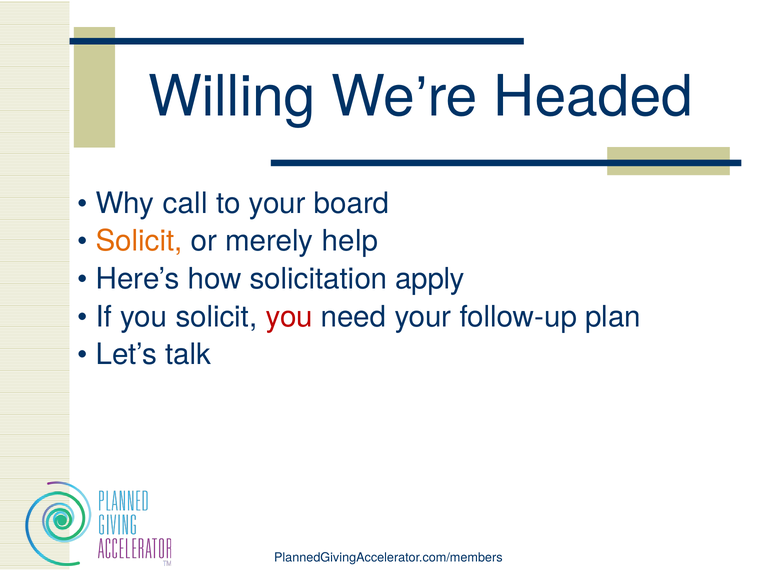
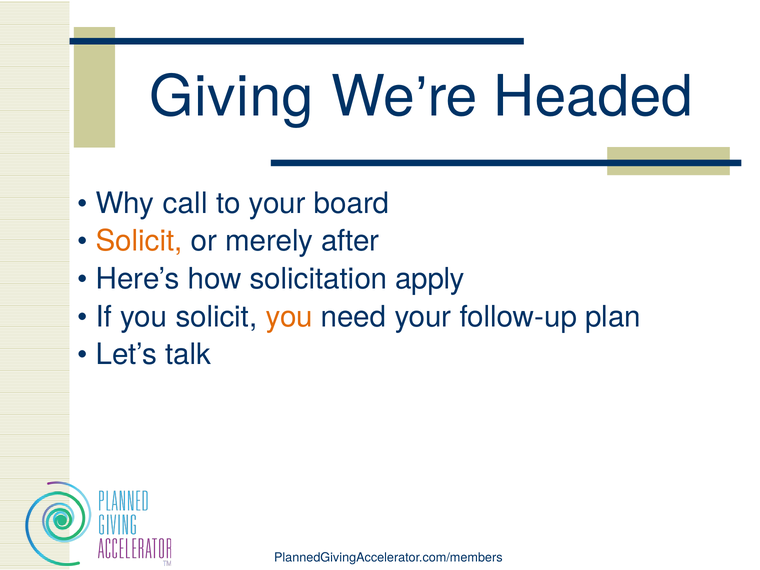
Willing: Willing -> Giving (231, 97)
help: help -> after (350, 241)
you colour: red -> orange (289, 317)
